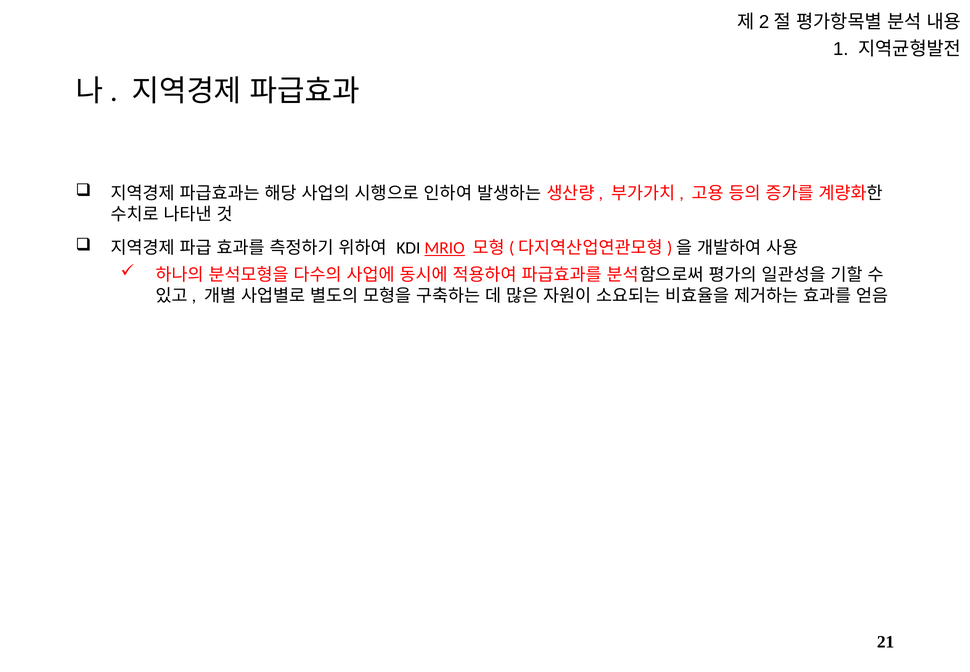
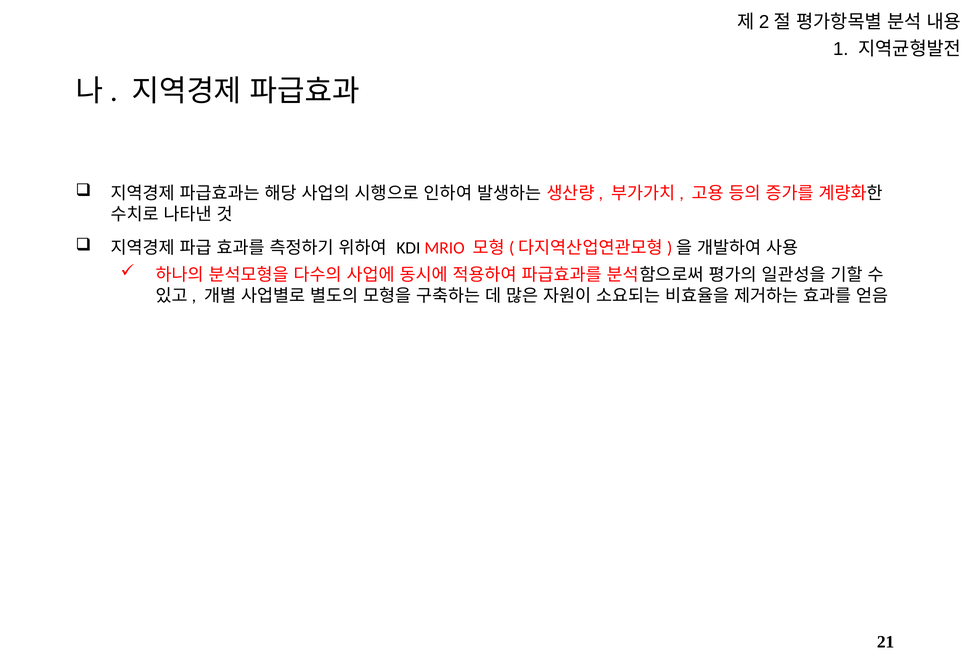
MRIO underline: present -> none (445, 248)
